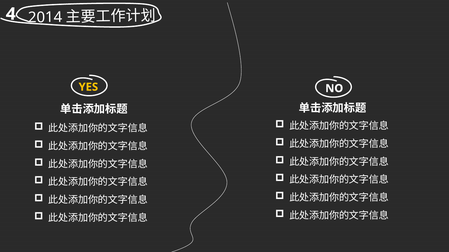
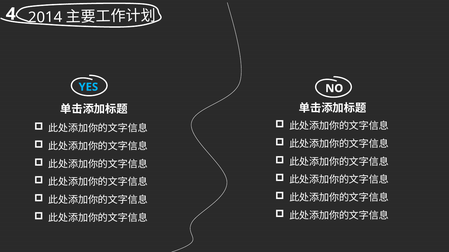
YES colour: yellow -> light blue (88, 87)
